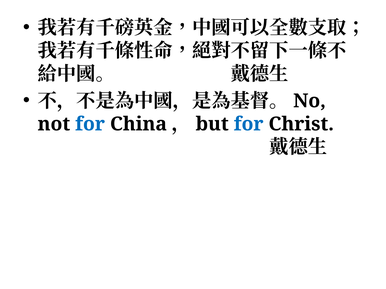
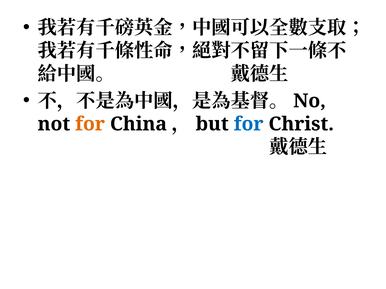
for colour: blue -> orange (90, 124)
